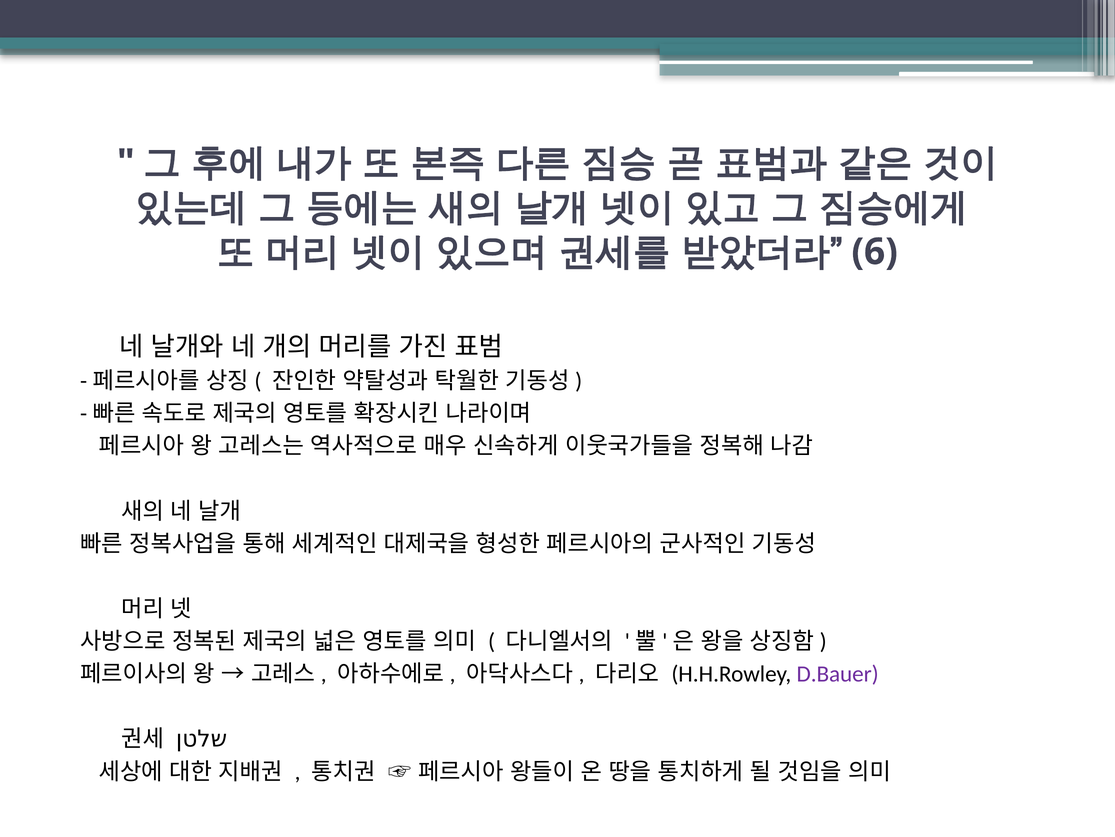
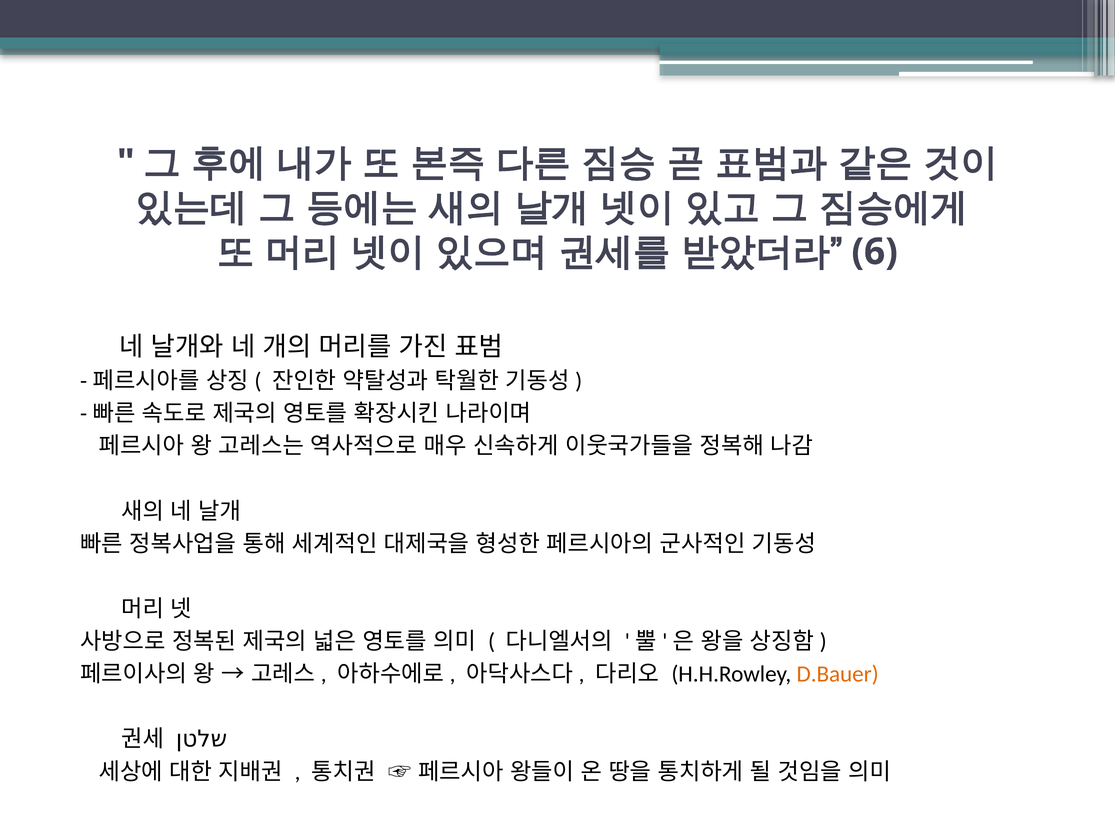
D.Bauer colour: purple -> orange (838, 674)
